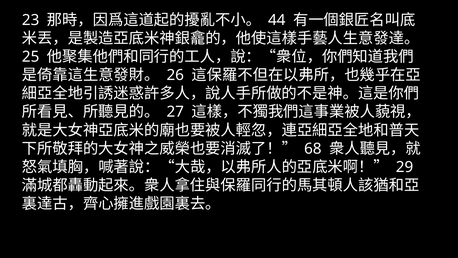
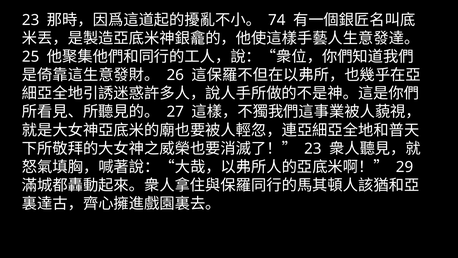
44: 44 -> 74 (277, 20)
68: 68 -> 23 (313, 148)
